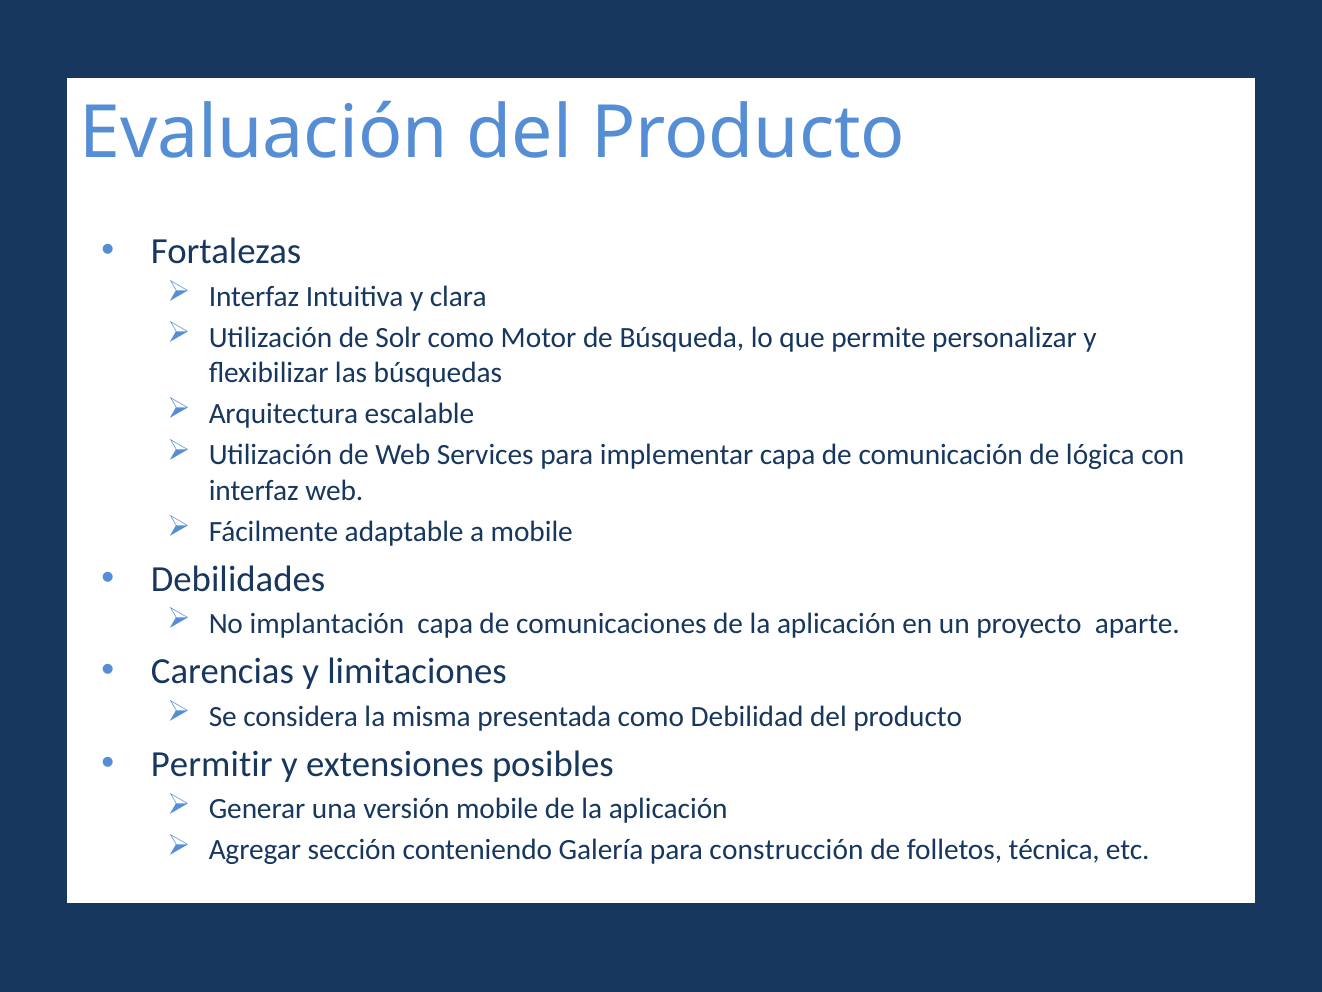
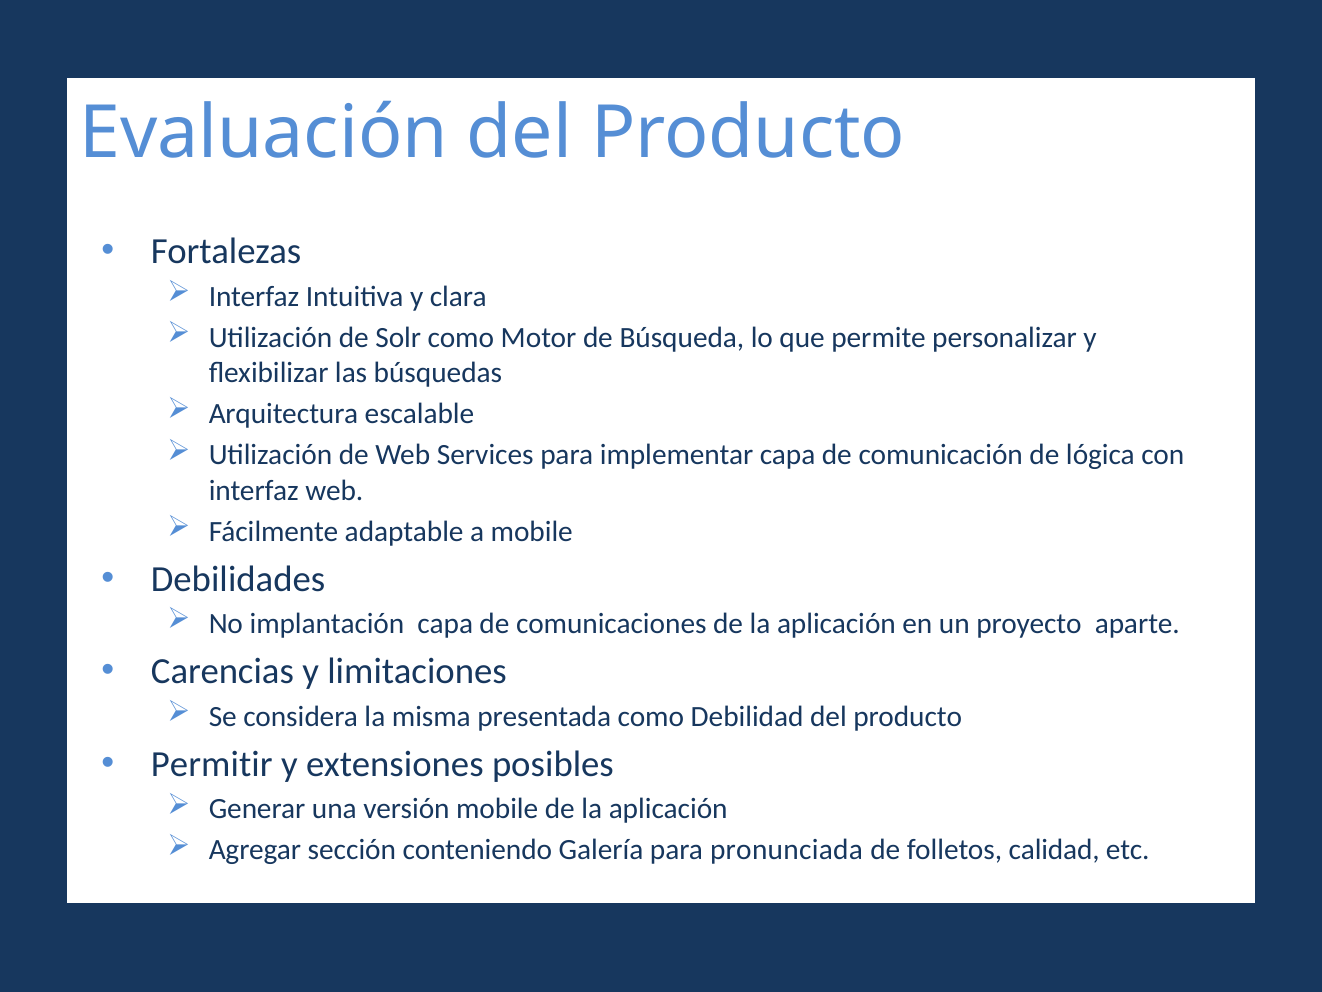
construcción: construcción -> pronunciada (786, 850)
técnica: técnica -> calidad (1054, 850)
